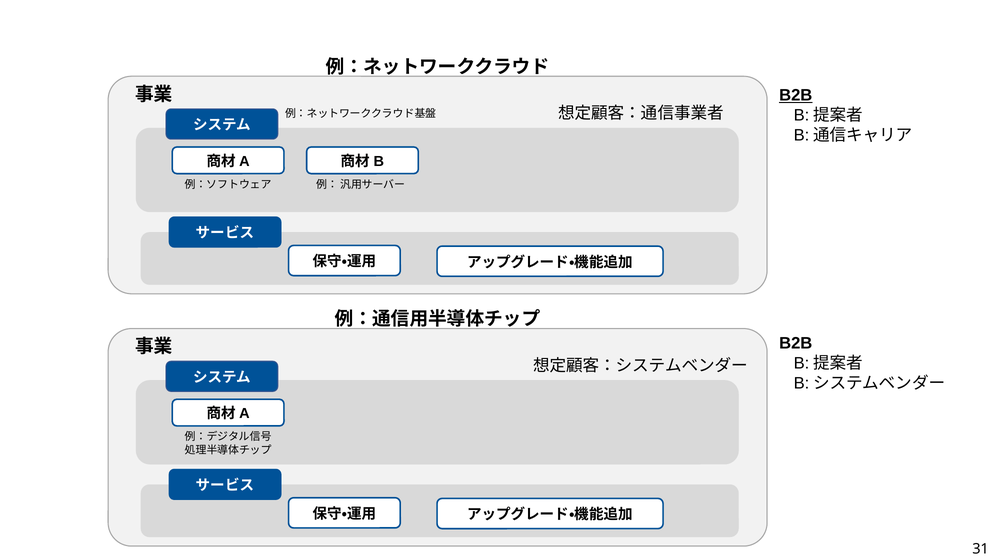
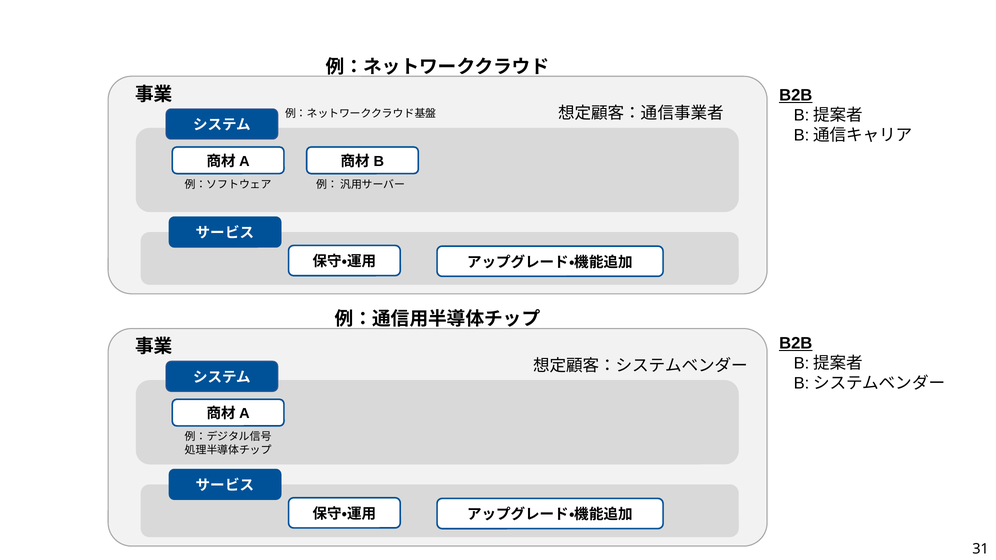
B2B underline: none -> present (796, 344)
